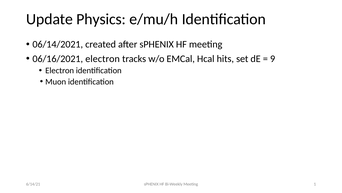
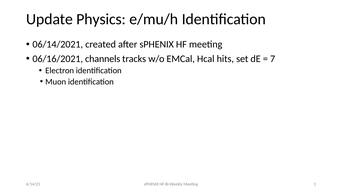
06/16/2021 electron: electron -> channels (103, 59)
9: 9 -> 7 (273, 59)
